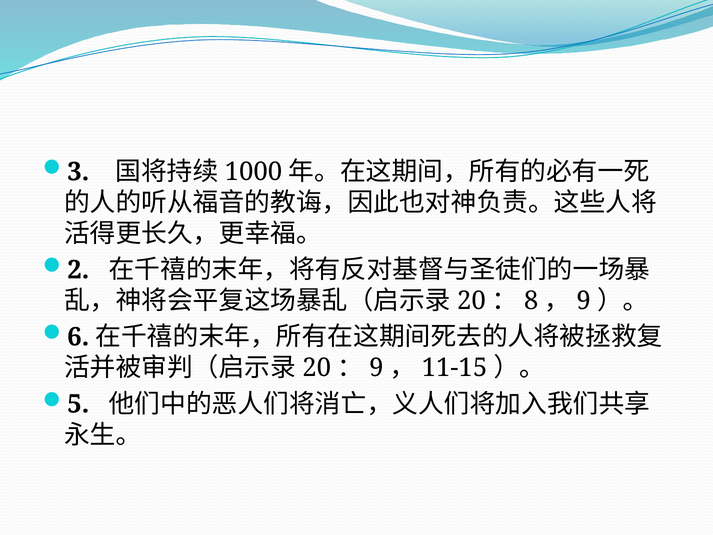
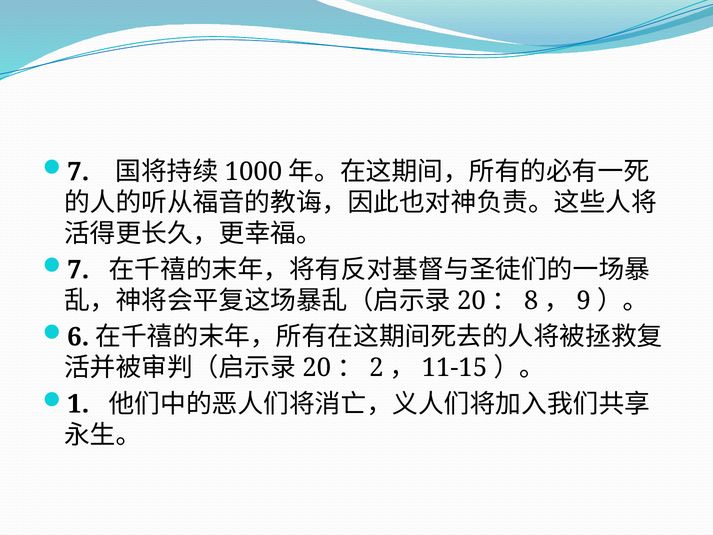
3: 3 -> 7 (78, 172)
2: 2 -> 7 (78, 270)
9: 9 -> 2 (376, 368)
5: 5 -> 1 (78, 404)
